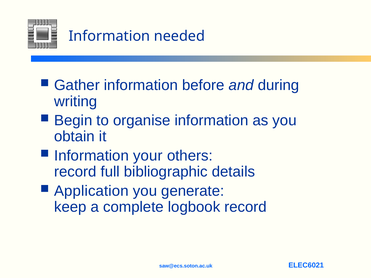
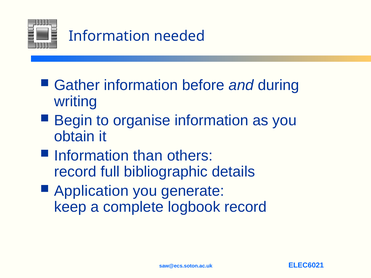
your: your -> than (148, 156)
